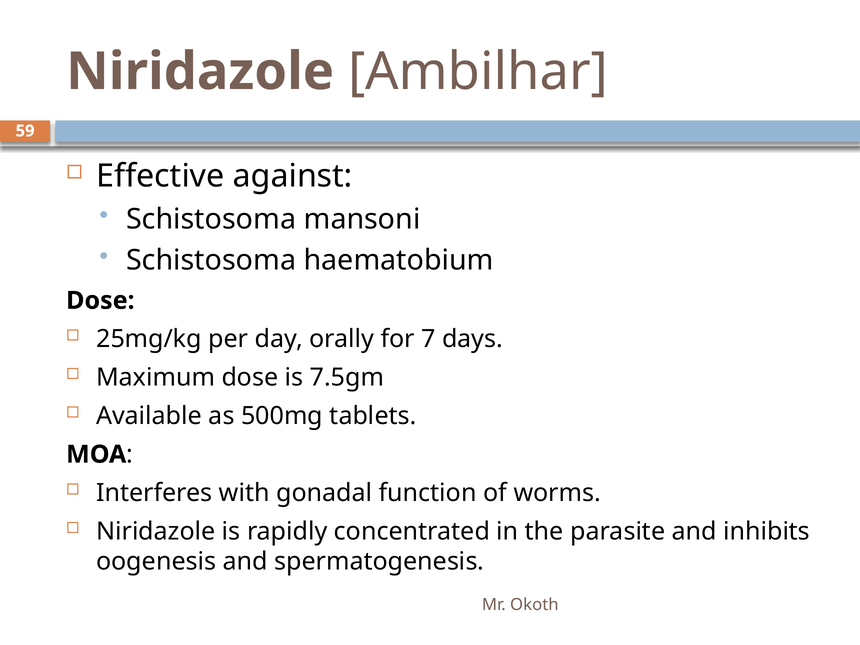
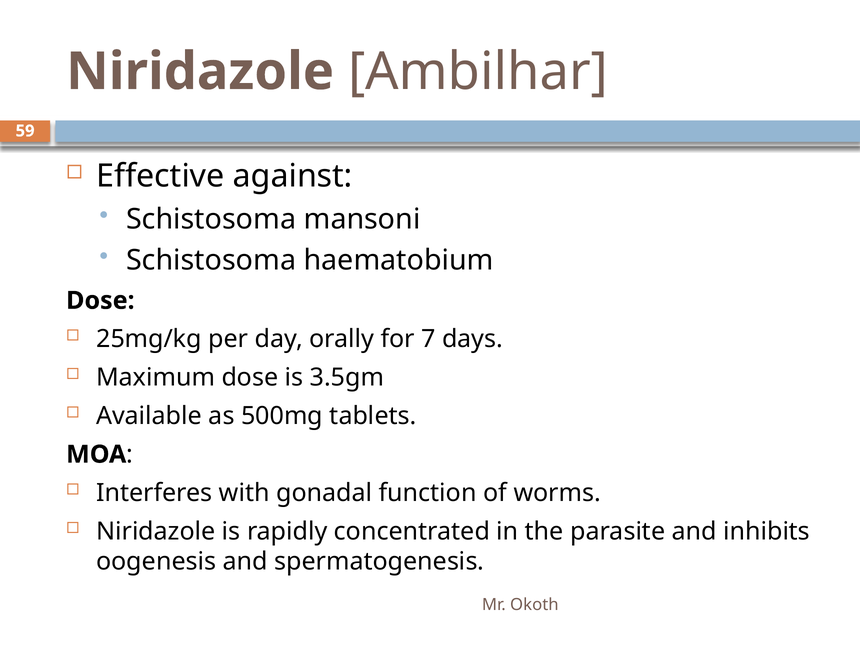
7.5gm: 7.5gm -> 3.5gm (347, 378)
